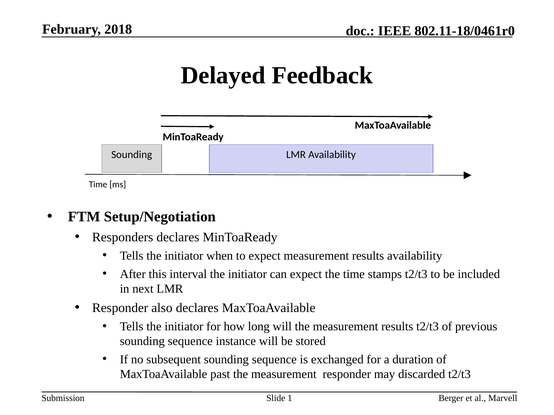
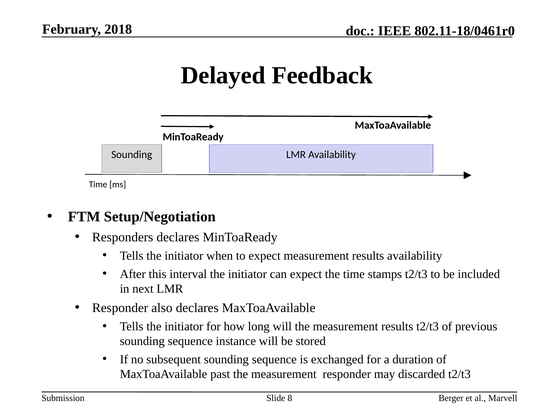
1: 1 -> 8 (290, 398)
